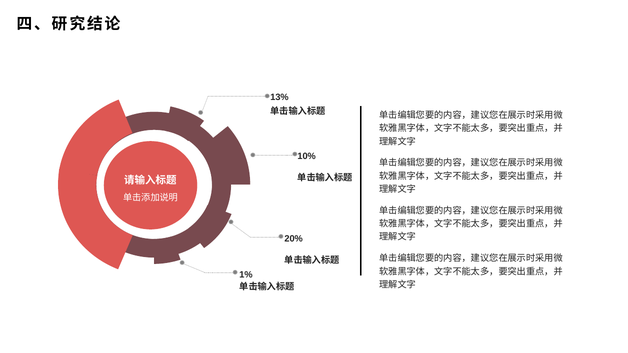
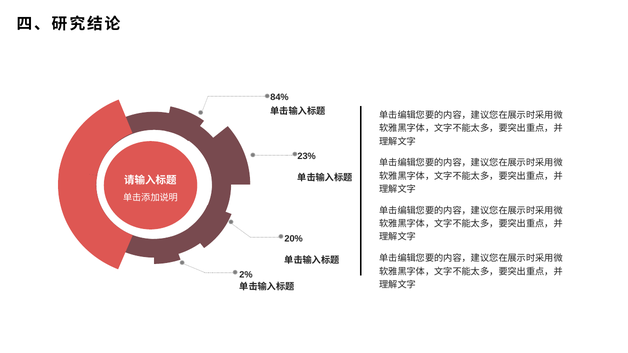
13%: 13% -> 84% (279, 97)
10%: 10% -> 23% (307, 157)
1%: 1% -> 2% (246, 275)
